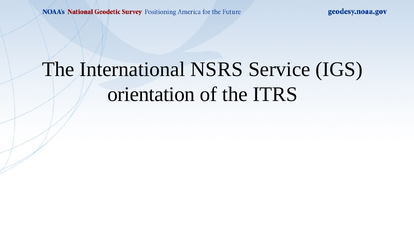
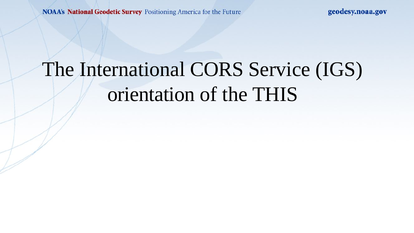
NSRS: NSRS -> CORS (217, 69)
ITRS: ITRS -> THIS (275, 94)
